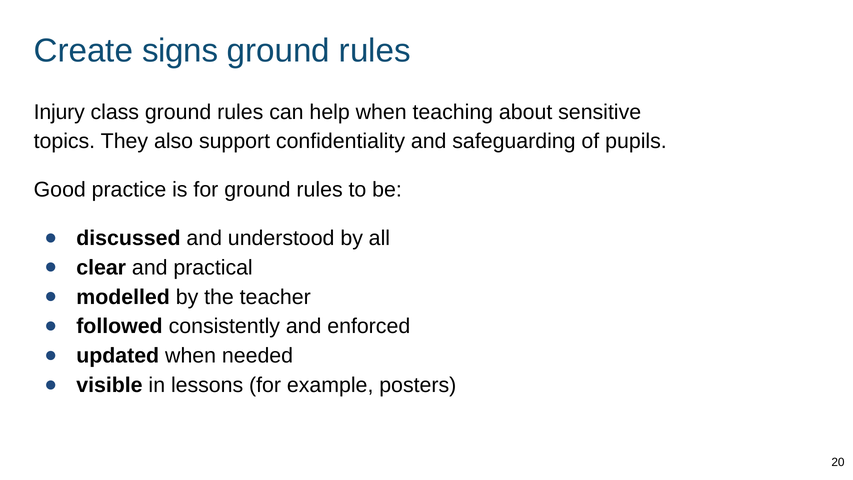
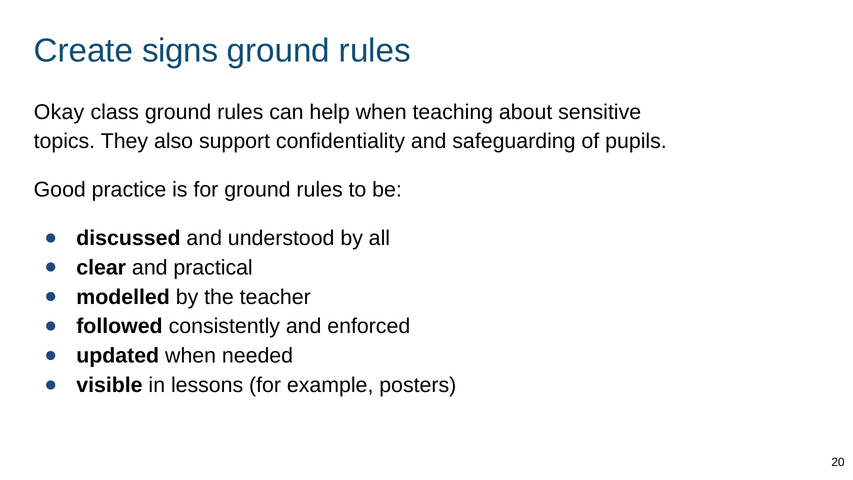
Injury: Injury -> Okay (59, 112)
